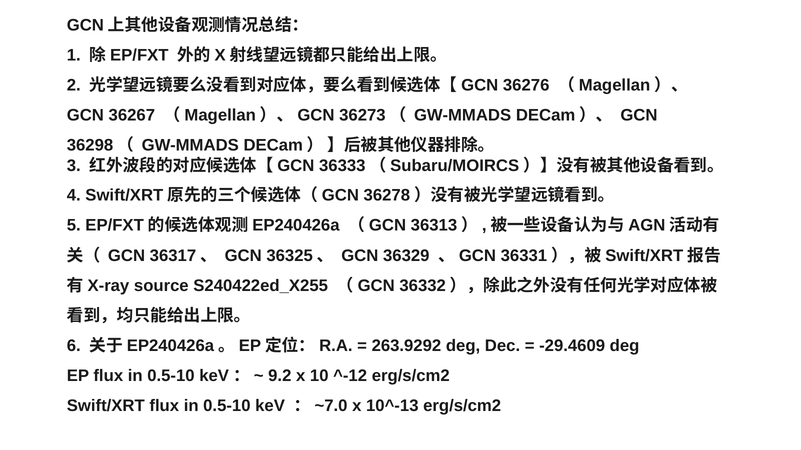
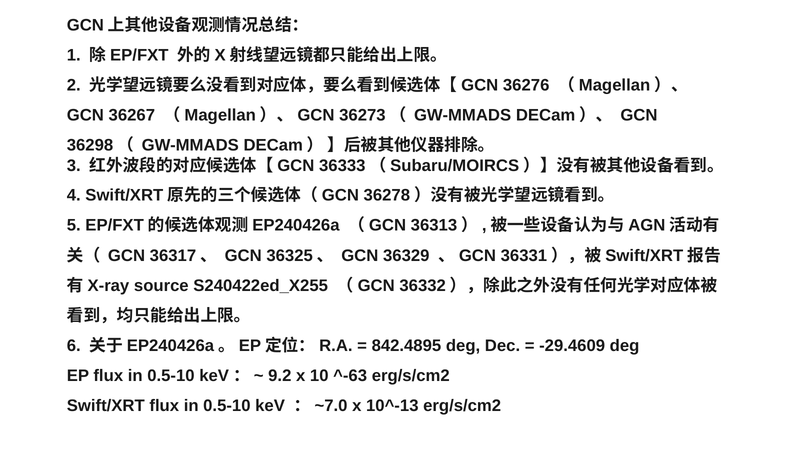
263.9292: 263.9292 -> 842.4895 (406, 346)
^-12: ^-12 -> ^-63 (350, 376)
